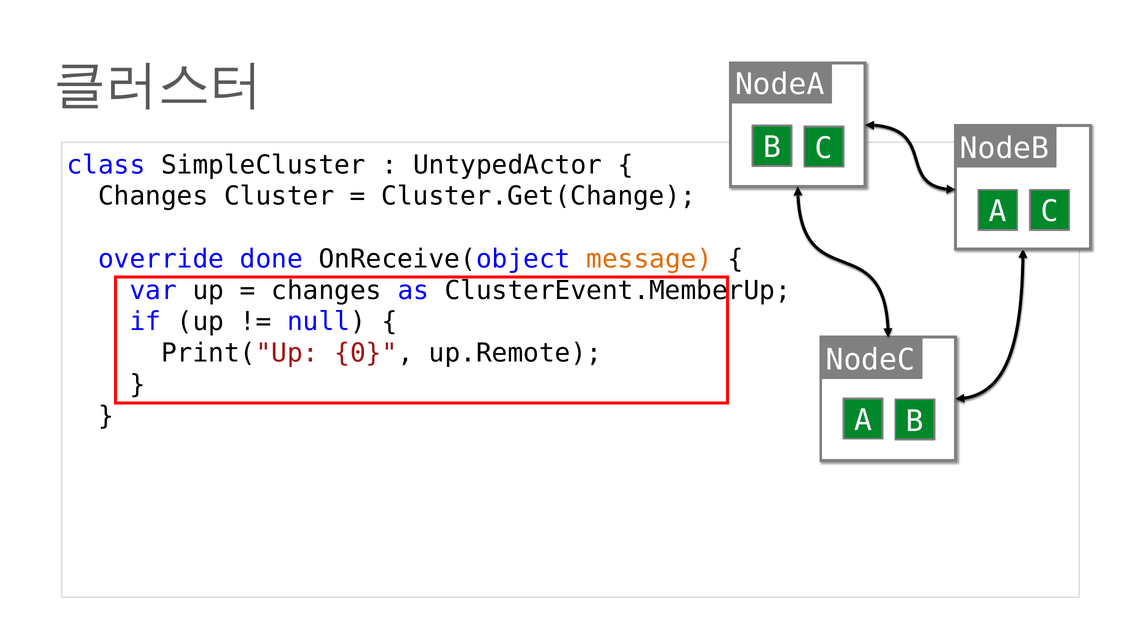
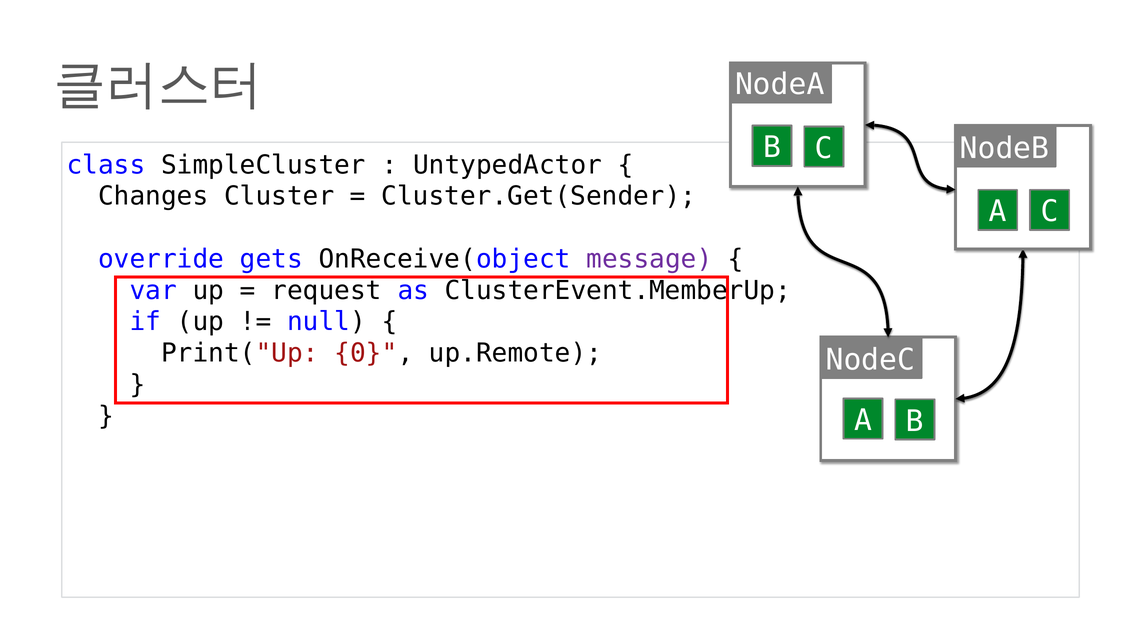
Cluster.Get(Change: Cluster.Get(Change -> Cluster.Get(Sender (539, 196)
done: done -> gets (271, 259)
message colour: orange -> purple (649, 259)
changes: changes -> request (326, 290)
